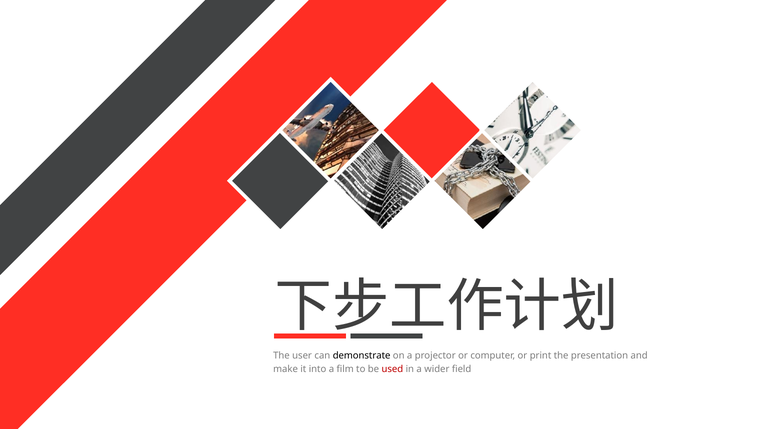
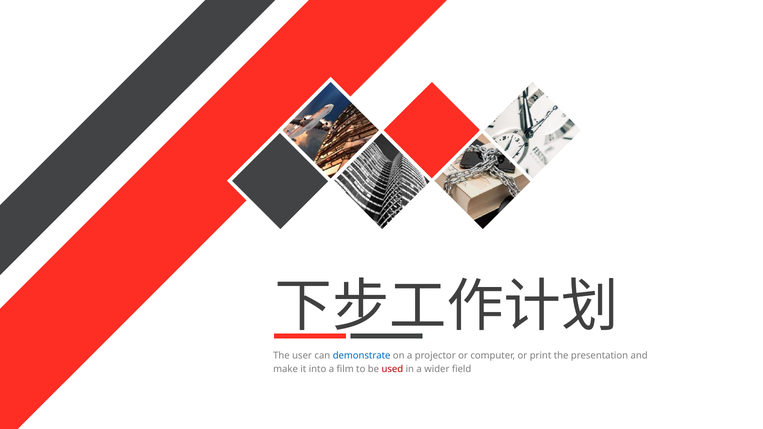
demonstrate colour: black -> blue (362, 356)
